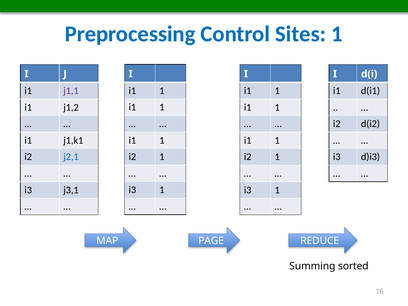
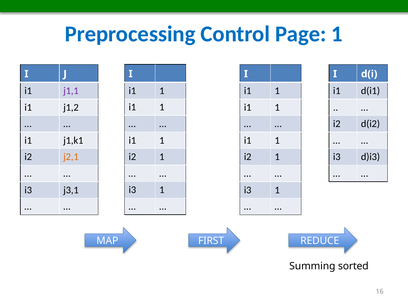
Sites: Sites -> Page (301, 34)
j2,1 colour: blue -> orange (71, 157)
PAGE: PAGE -> FIRST (211, 241)
